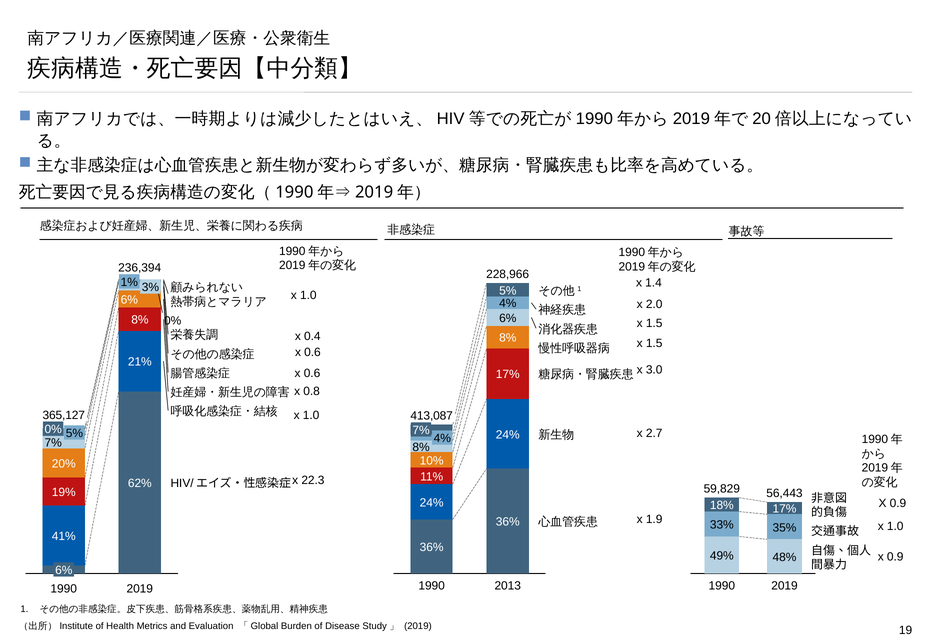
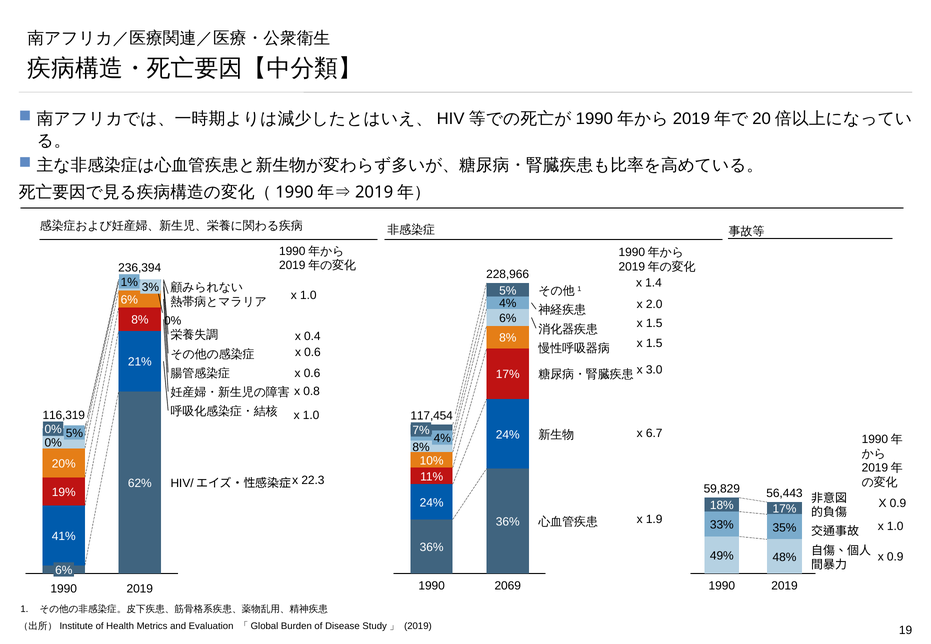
365,127: 365,127 -> 116,319 (64, 416)
413,087: 413,087 -> 117,454 (432, 416)
2.7: 2.7 -> 6.7 (654, 433)
7%: 7% -> 0% (53, 443)
2013: 2013 -> 2069 (508, 586)
